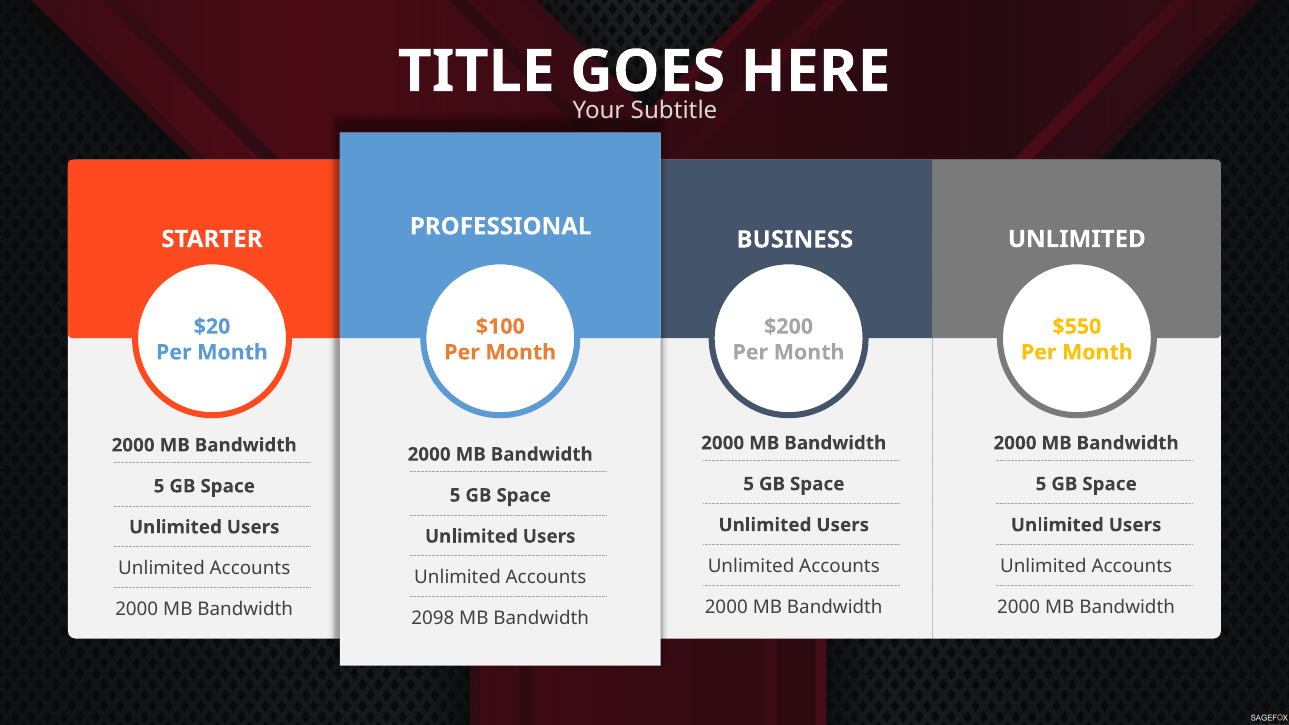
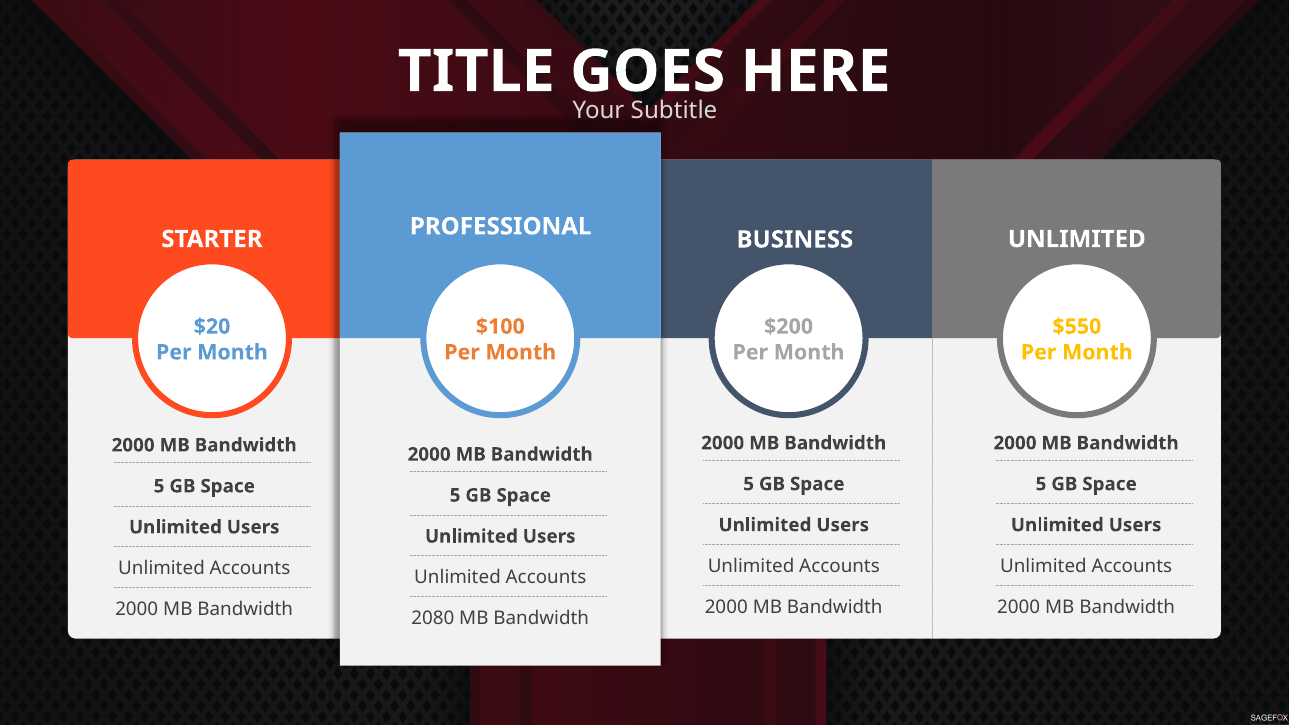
2098: 2098 -> 2080 (433, 618)
